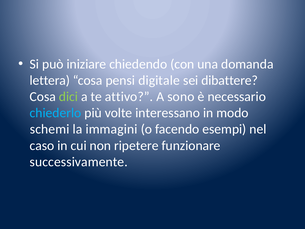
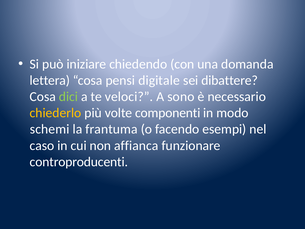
attivo: attivo -> veloci (129, 97)
chiederlo colour: light blue -> yellow (56, 113)
interessano: interessano -> componenti (168, 113)
immagini: immagini -> frantuma (111, 129)
ripetere: ripetere -> affianca (136, 145)
successivamente: successivamente -> controproducenti (79, 162)
